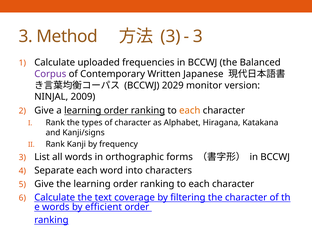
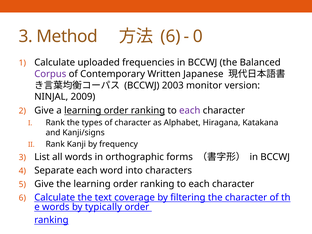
3: 3 -> 6 (170, 36)
3: 3 -> 0 (198, 36)
2029: 2029 -> 2003 (173, 85)
each colour: orange -> purple (190, 110)
efficient: efficient -> typically (103, 207)
